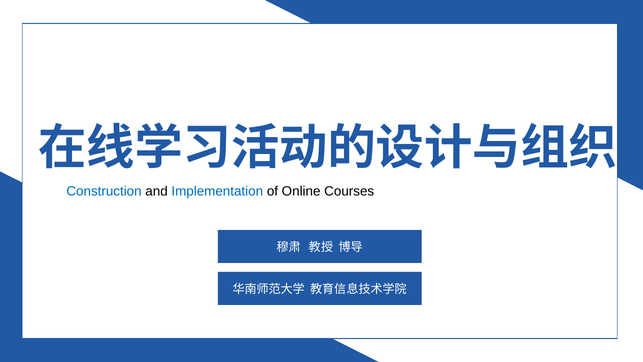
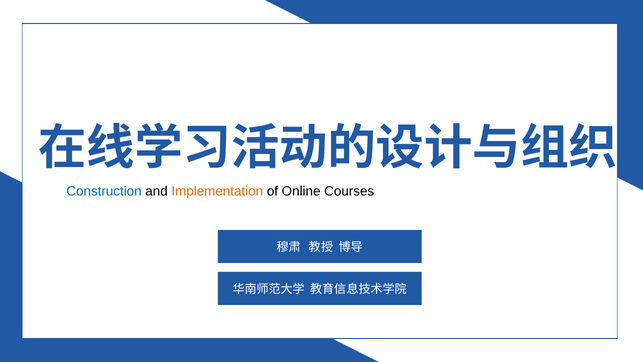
Implementation colour: blue -> orange (217, 191)
